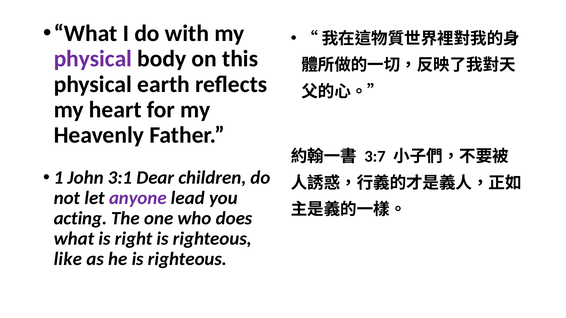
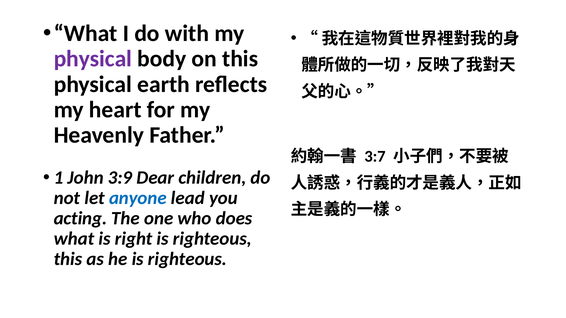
3:1: 3:1 -> 3:9 (120, 178)
anyone colour: purple -> blue (138, 198)
like: like -> this (68, 259)
